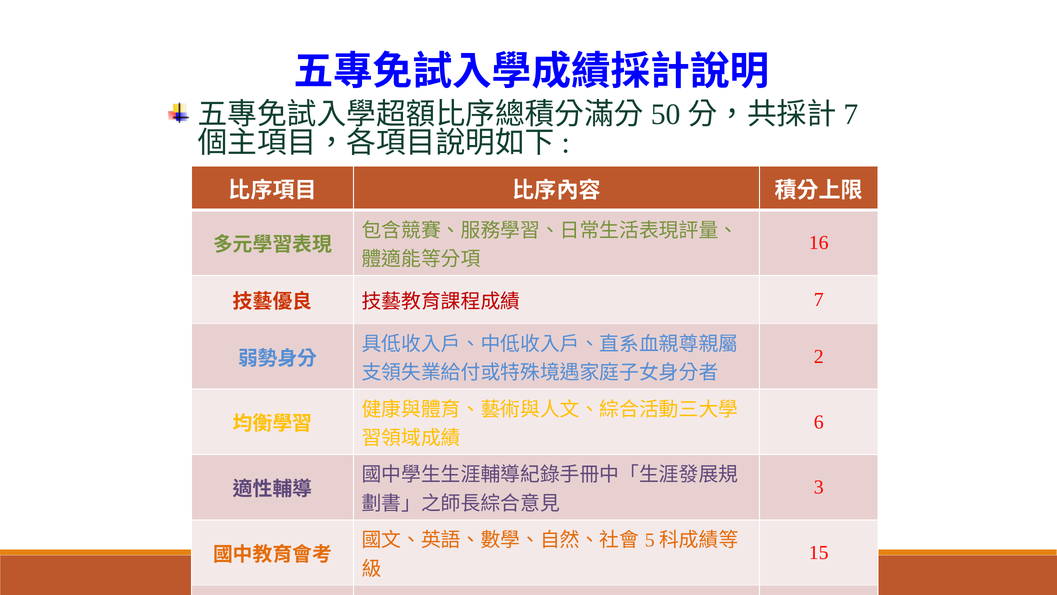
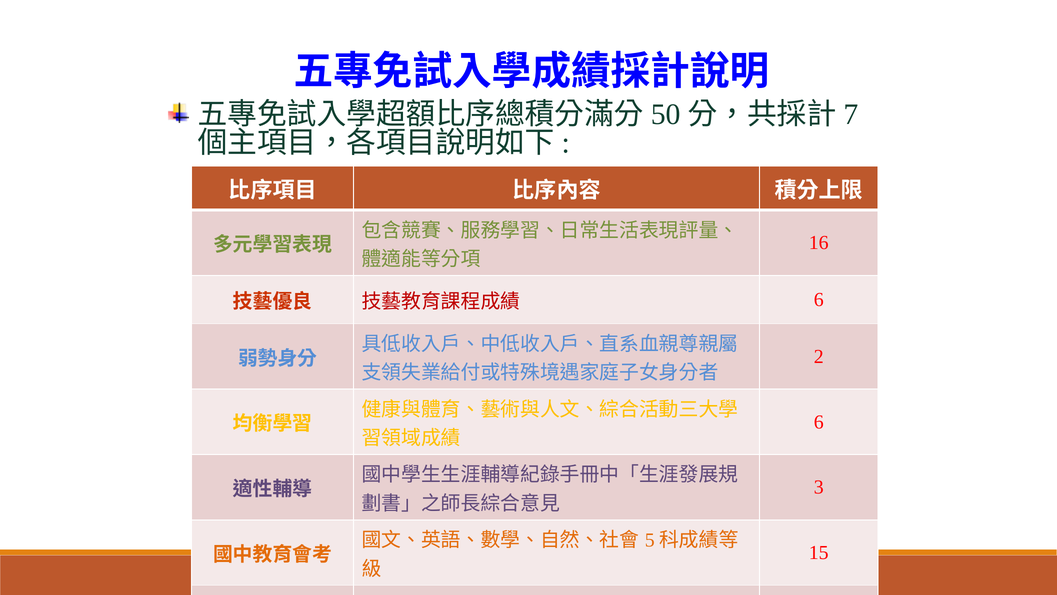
7: 7 -> 6 (819, 300)
